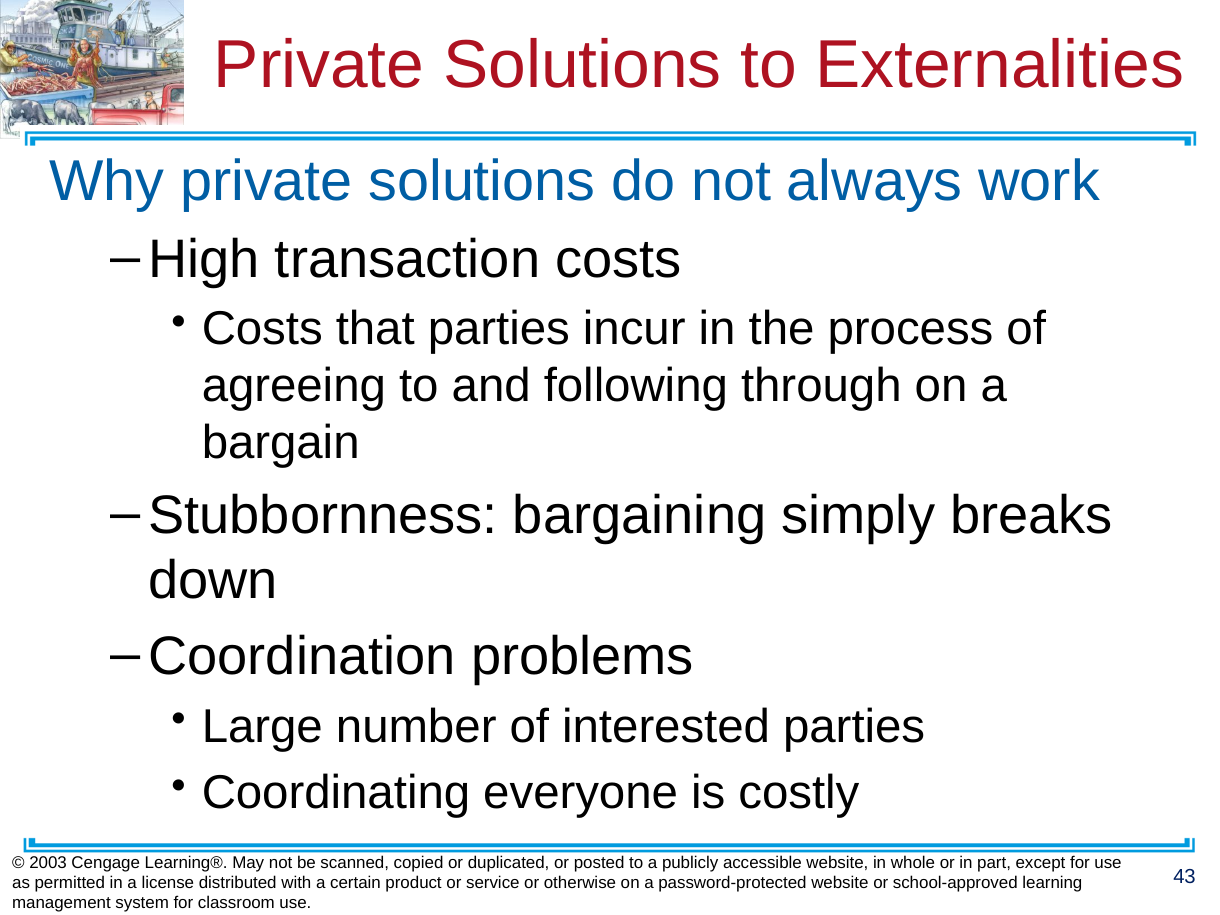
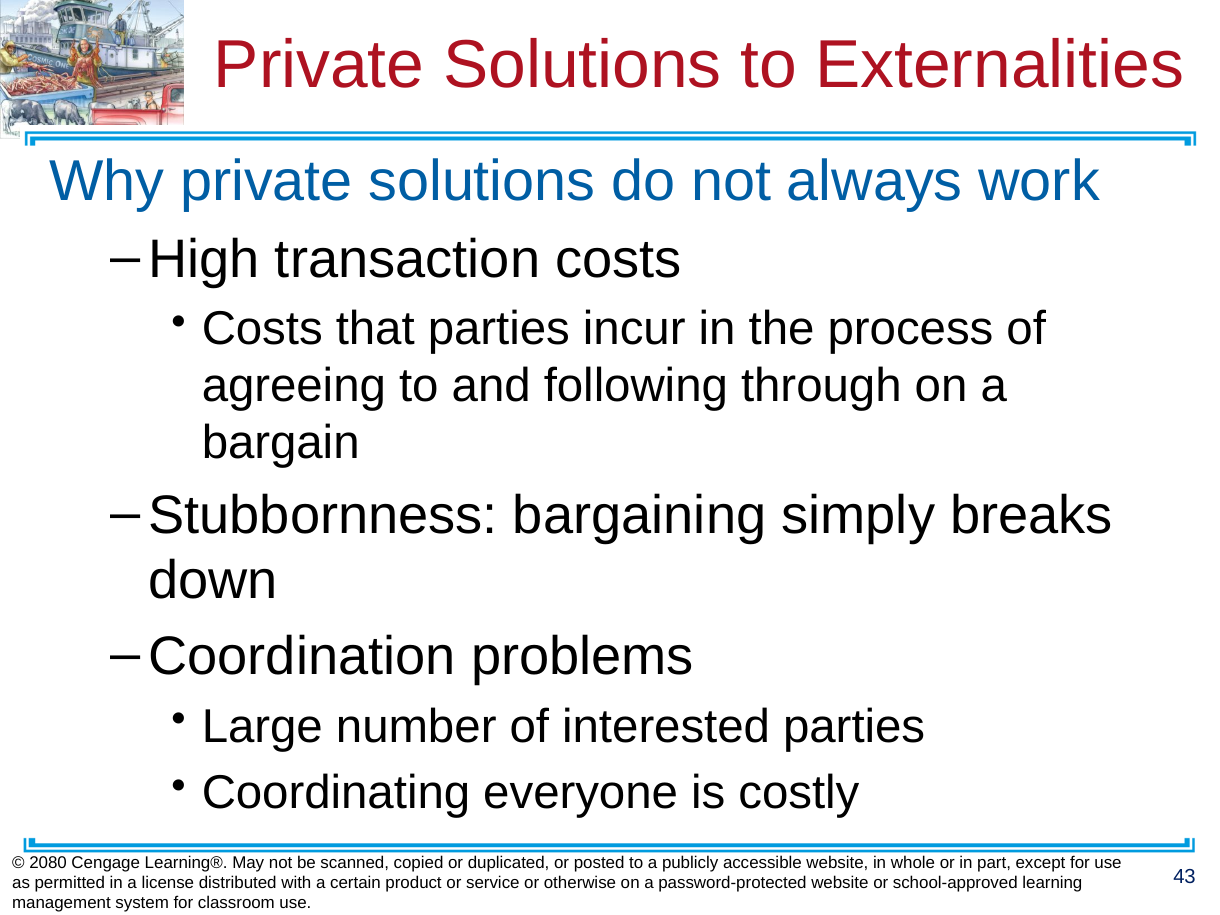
2003: 2003 -> 2080 (48, 863)
